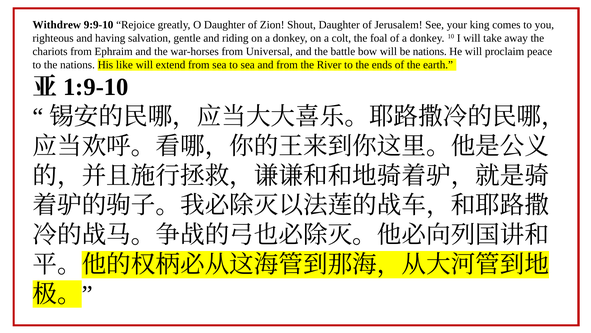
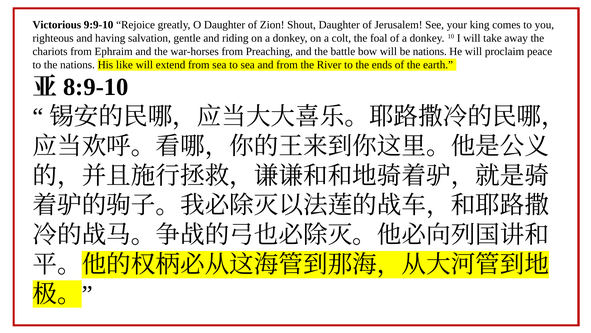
Withdrew: Withdrew -> Victorious (57, 25)
Universal: Universal -> Preaching (269, 51)
1:9-10: 1:9-10 -> 8:9-10 (96, 87)
